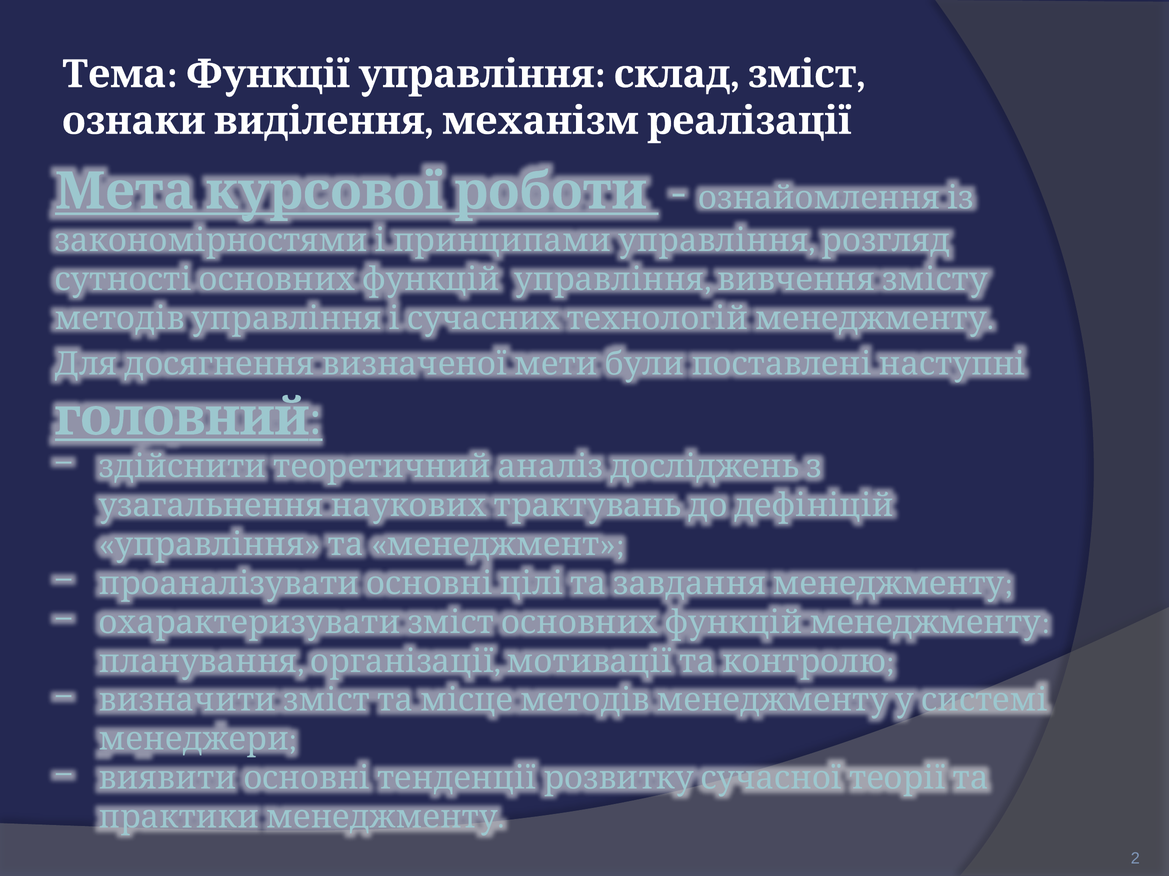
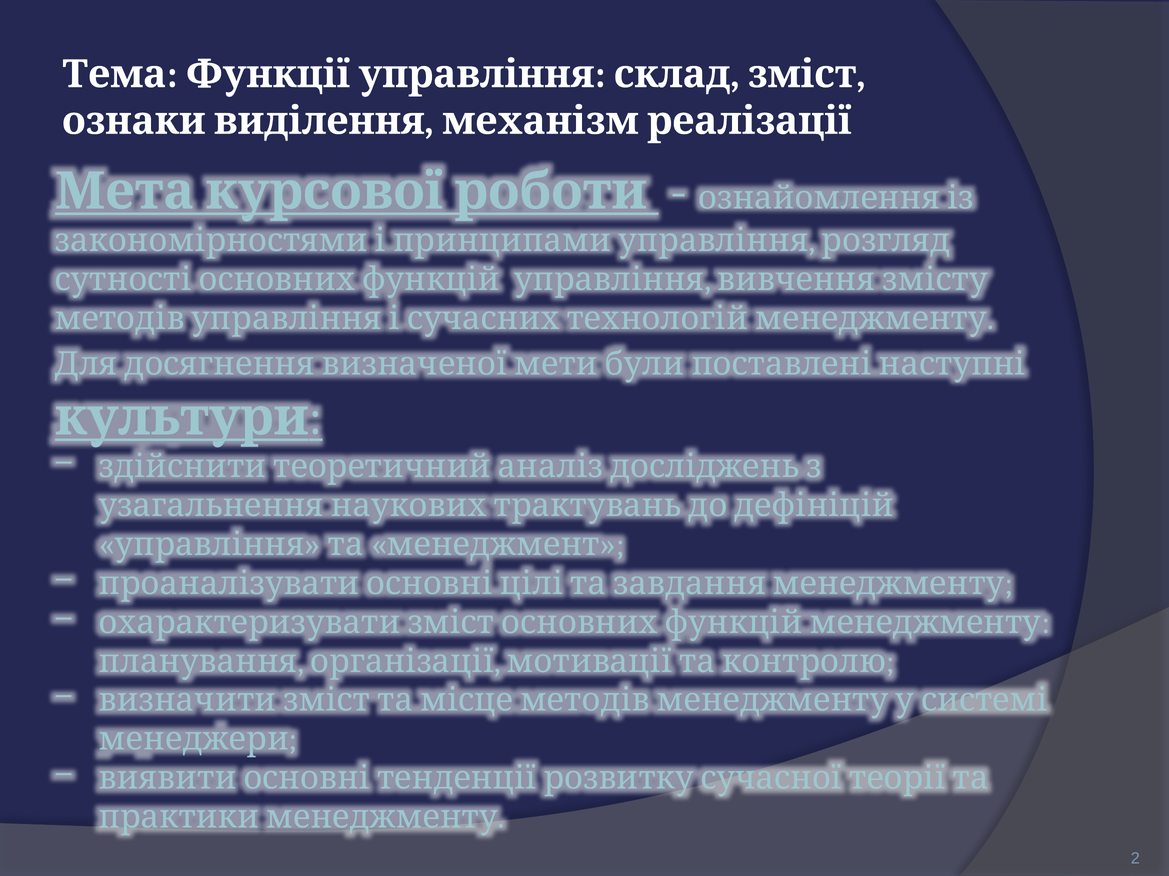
головний: головний -> культури (182, 418)
